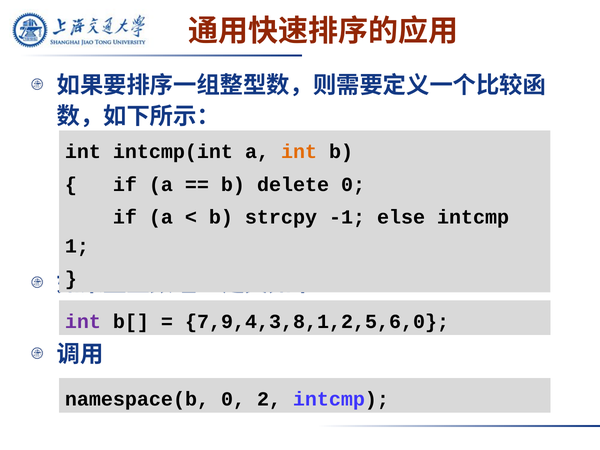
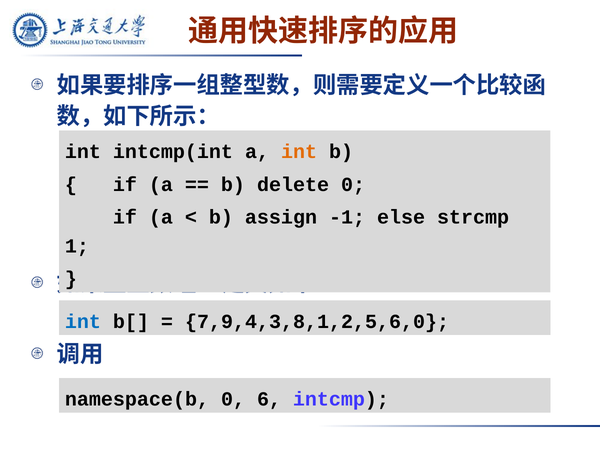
strcpy: strcpy -> assign (281, 217)
else intcmp: intcmp -> strcmp (473, 217)
int colour: purple -> blue (83, 321)
2: 2 -> 6 (269, 399)
